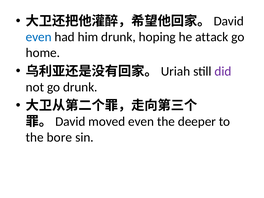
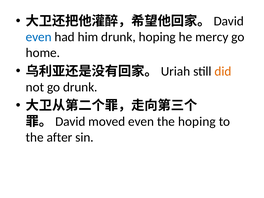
attack: attack -> mercy (212, 37)
did colour: purple -> orange (223, 71)
the deeper: deeper -> hoping (197, 121)
bore: bore -> after (59, 137)
